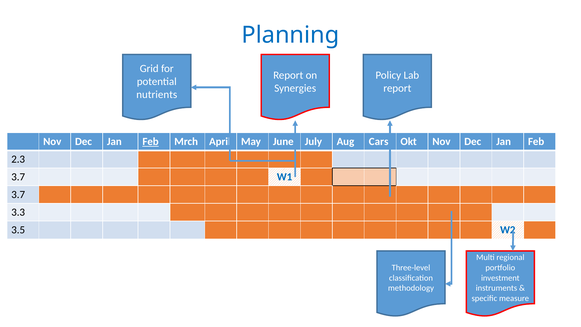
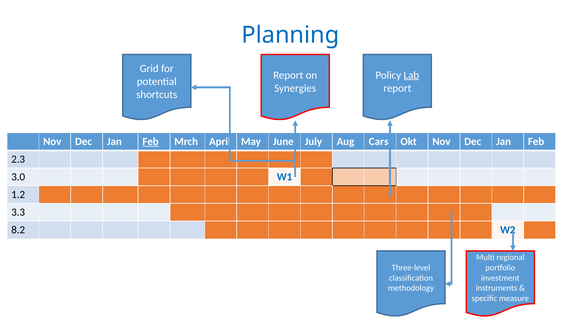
Lab underline: none -> present (411, 75)
nutrients: nutrients -> shortcuts (157, 95)
3.7: 3.7 -> 3.0 (18, 177)
3.7: 3.7 -> 1.2 (18, 195)
3.5: 3.5 -> 8.2 (18, 230)
